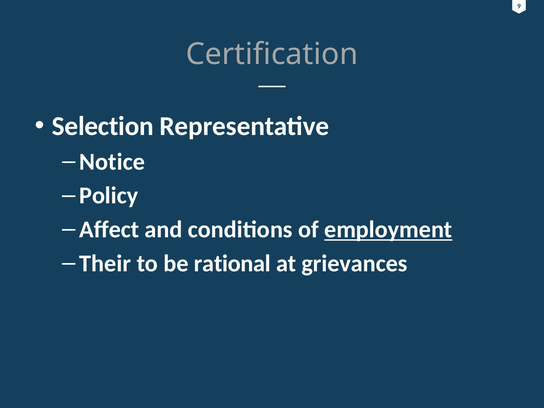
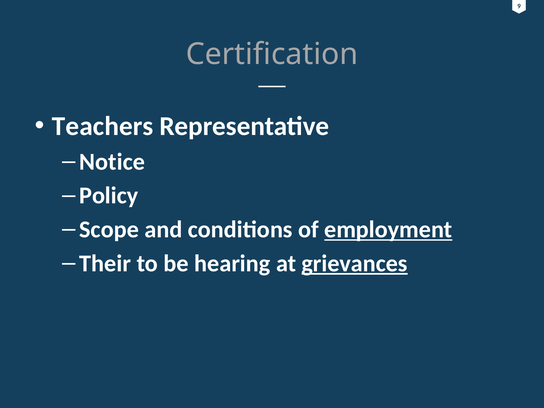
Selection: Selection -> Teachers (103, 126)
Affect: Affect -> Scope (109, 230)
rational: rational -> hearing (232, 263)
grievances underline: none -> present (355, 263)
